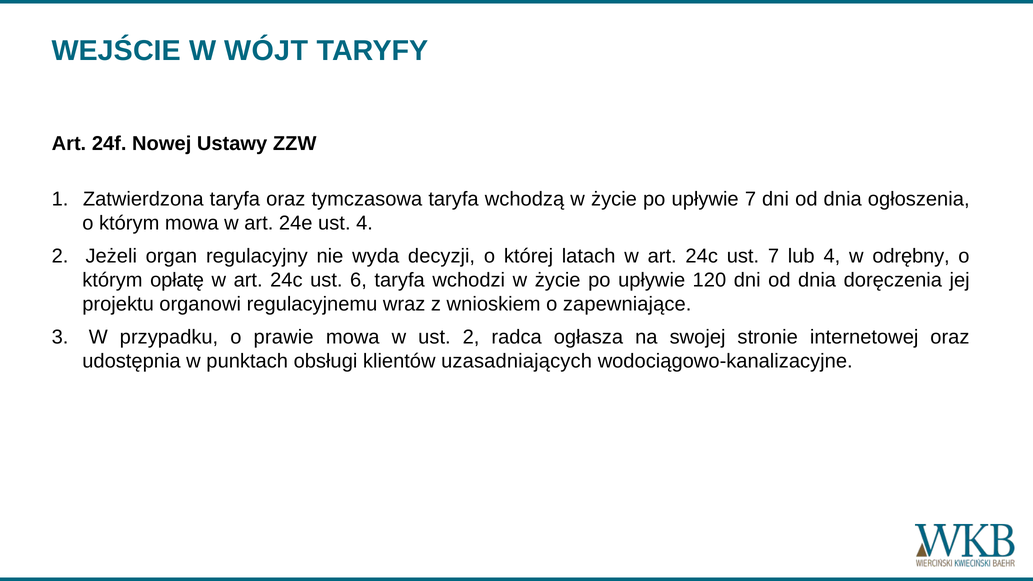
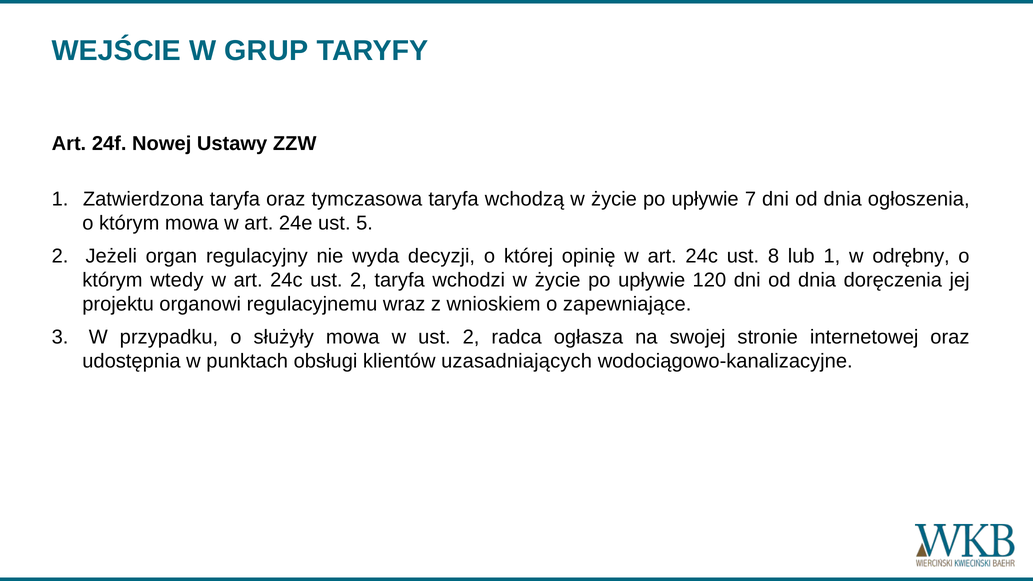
WÓJT: WÓJT -> GRUP (266, 51)
ust 4: 4 -> 5 (365, 223)
latach: latach -> opinię (589, 256)
ust 7: 7 -> 8 (774, 256)
lub 4: 4 -> 1 (832, 256)
opłatę: opłatę -> wtedy (177, 280)
24c ust 6: 6 -> 2 (358, 280)
prawie: prawie -> służyły (284, 337)
